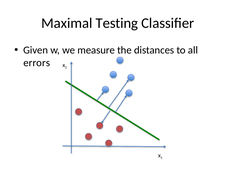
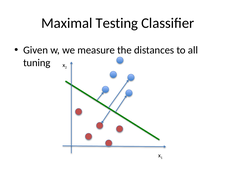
errors: errors -> tuning (37, 63)
